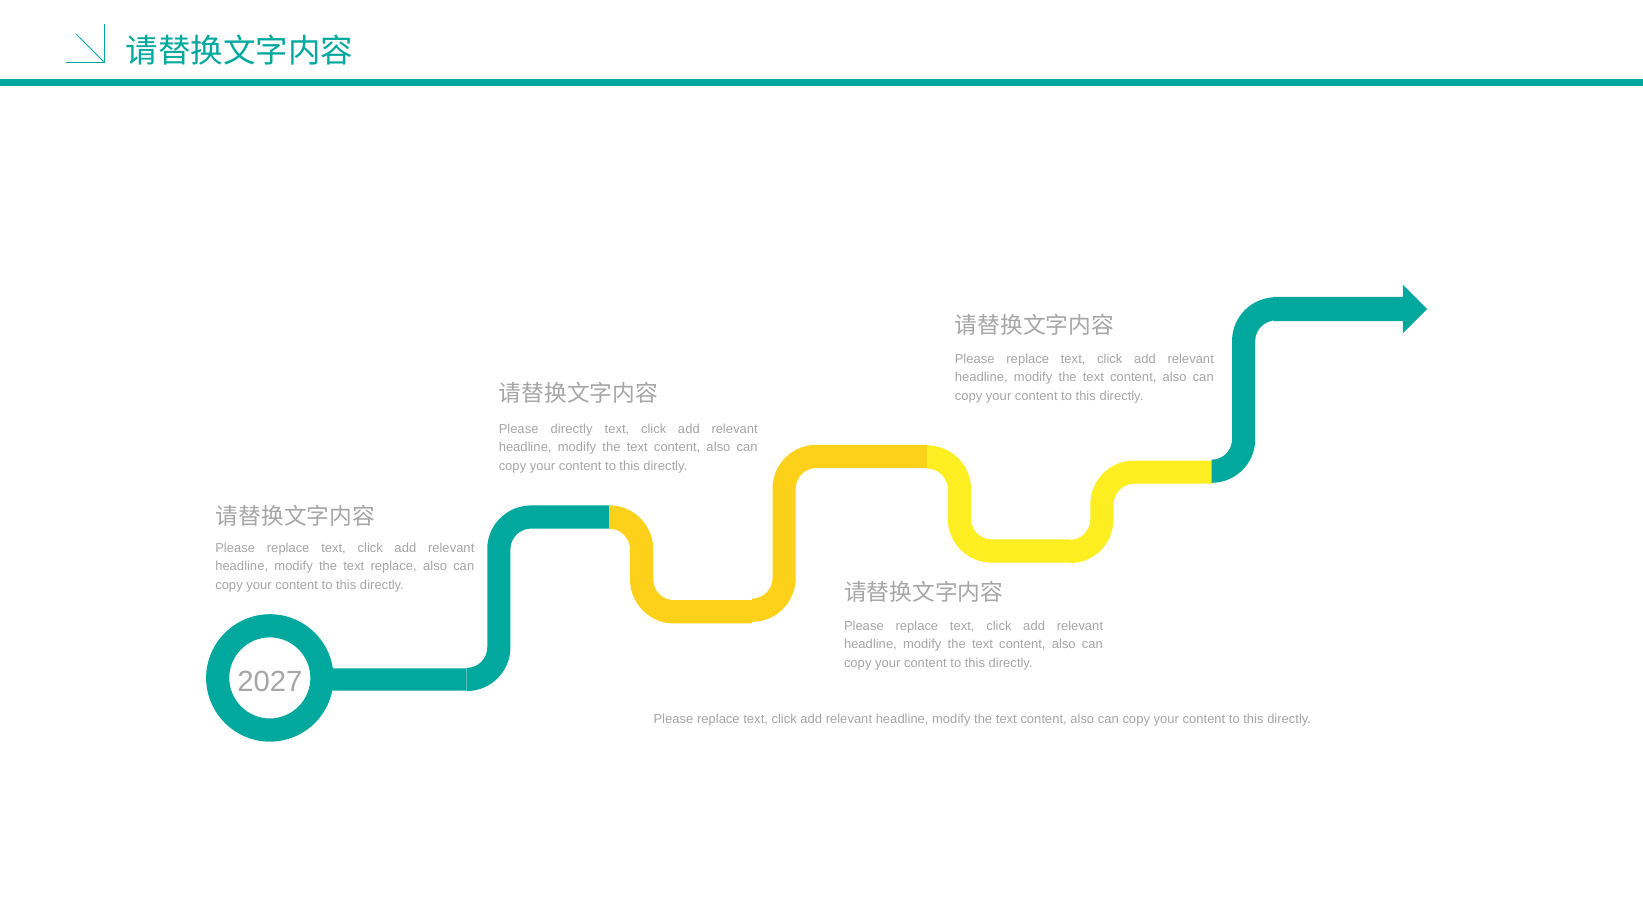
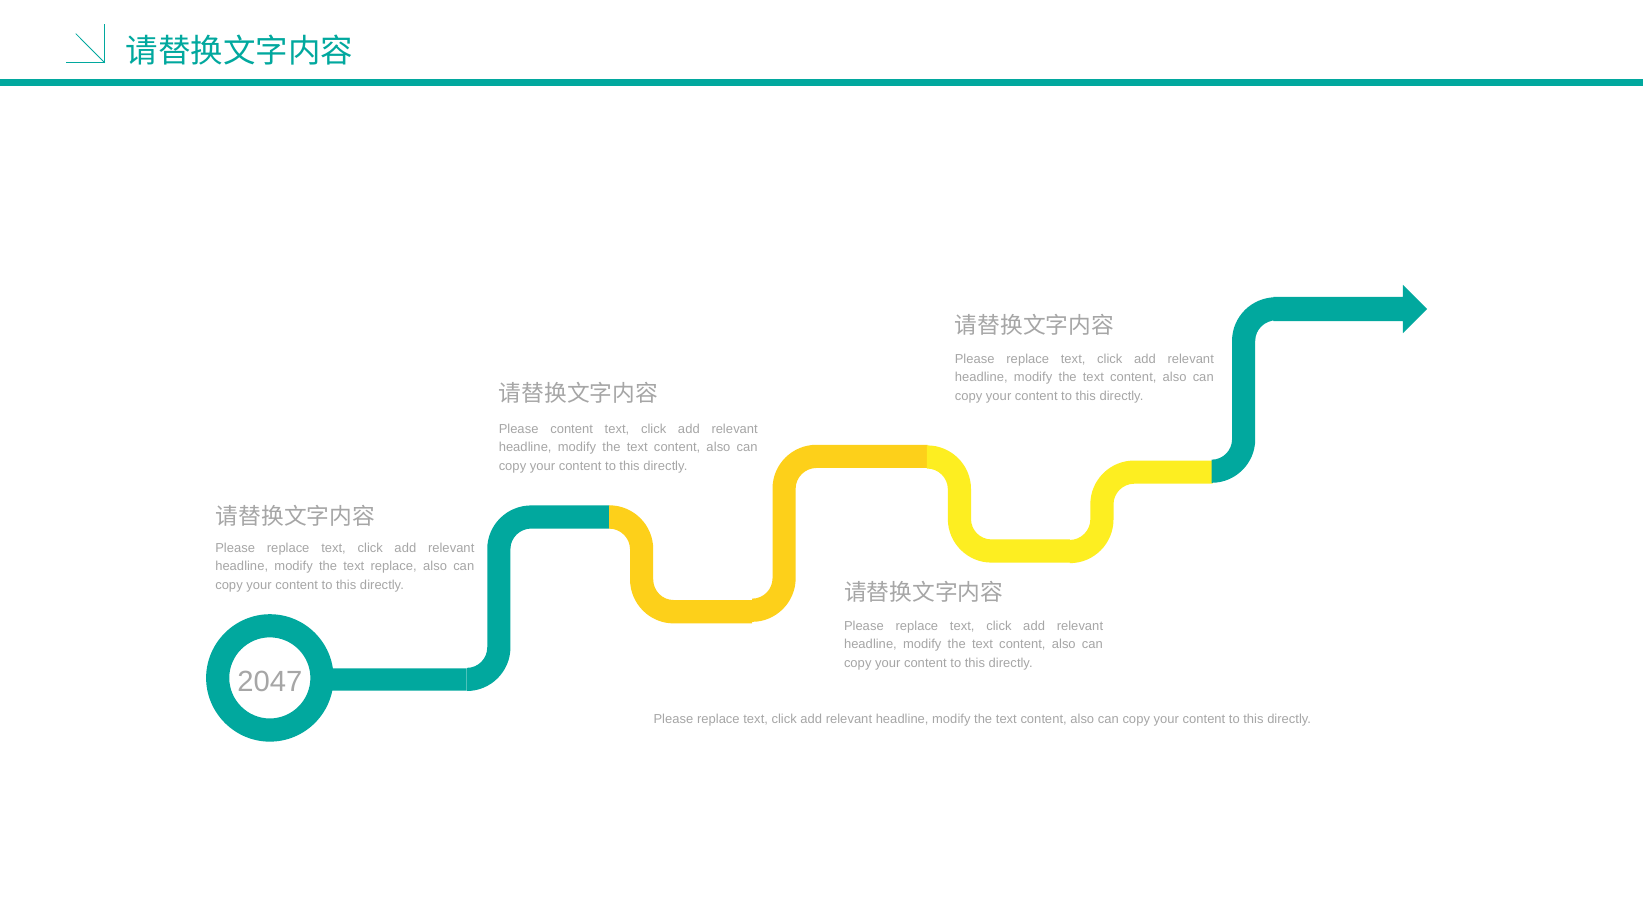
Please directly: directly -> content (572, 429)
2027: 2027 -> 2047 (270, 682)
